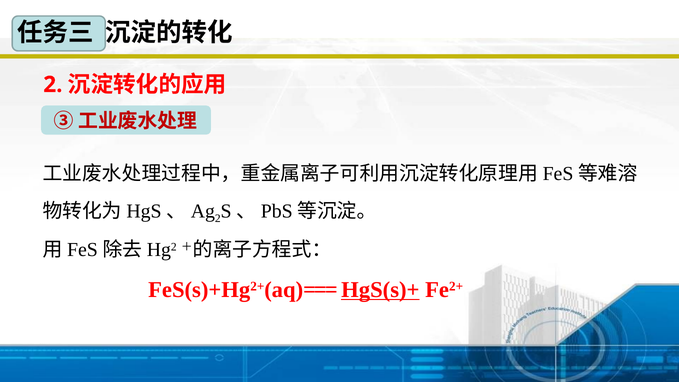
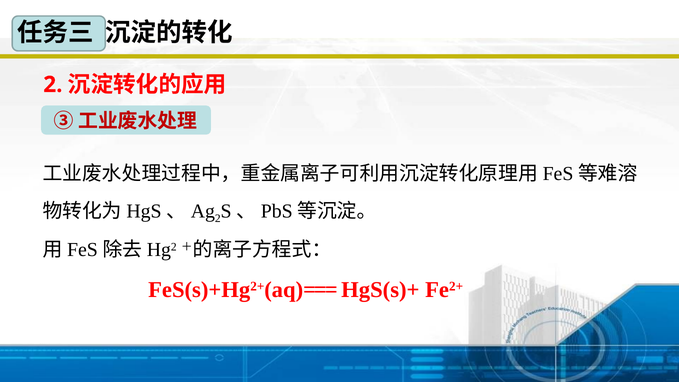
HgS(s)+ underline: present -> none (380, 290)
